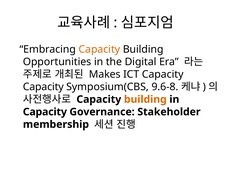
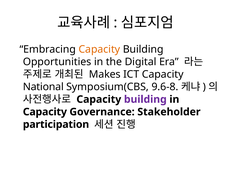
Capacity: Capacity -> National (43, 87)
building colour: orange -> purple (145, 99)
membership: membership -> participation (56, 125)
